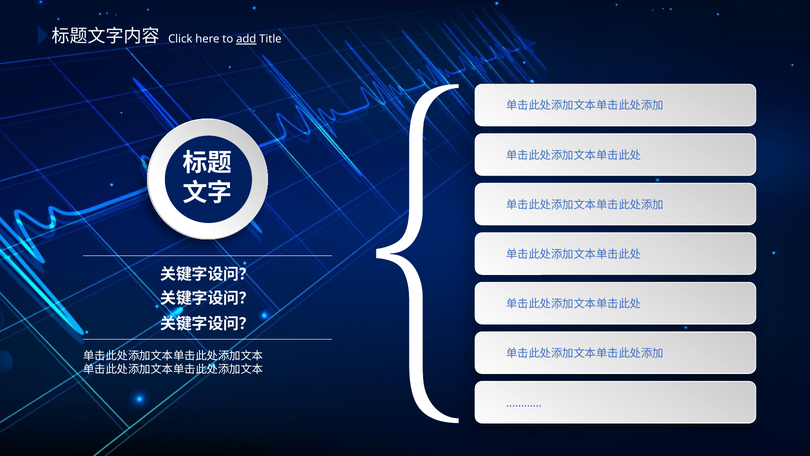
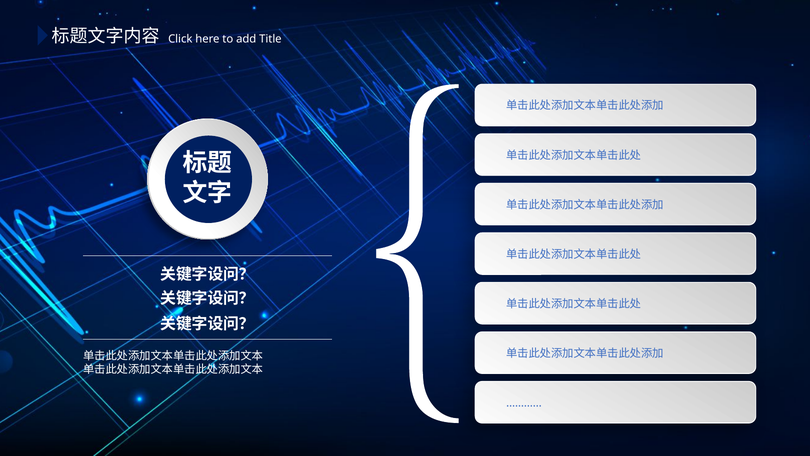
add underline: present -> none (246, 39)
